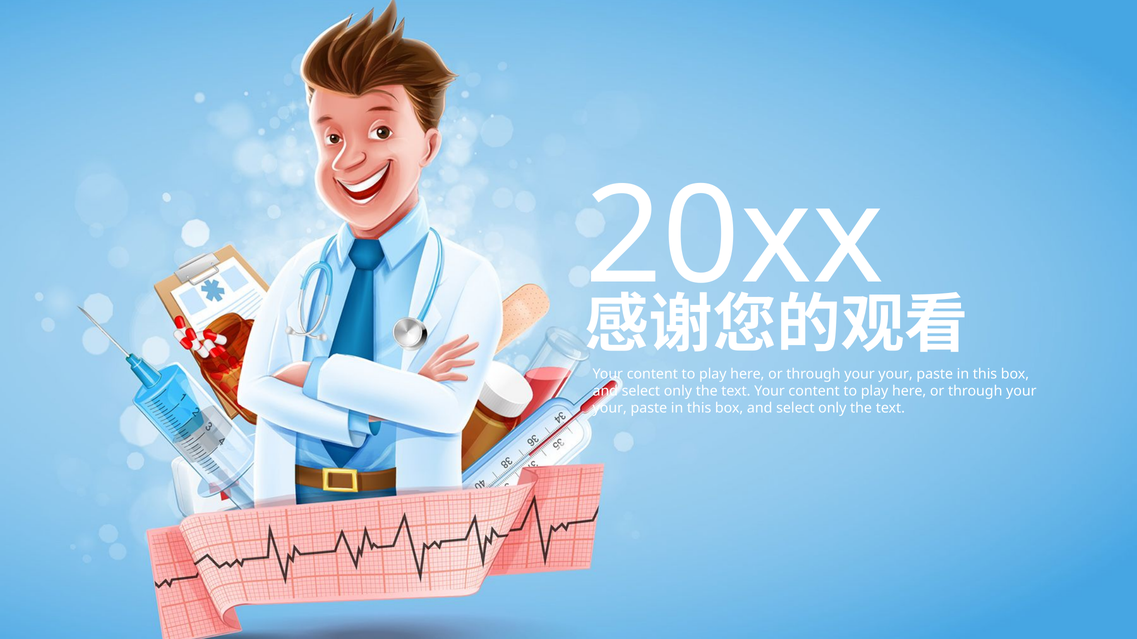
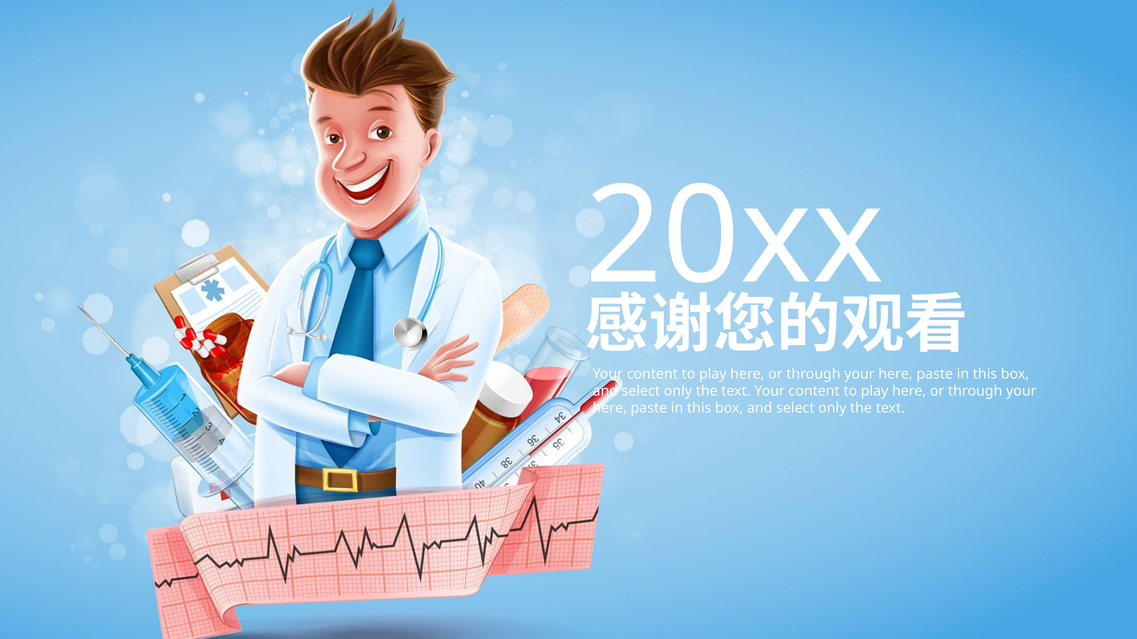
your: your -> here (896, 374)
your: your -> here (610, 409)
